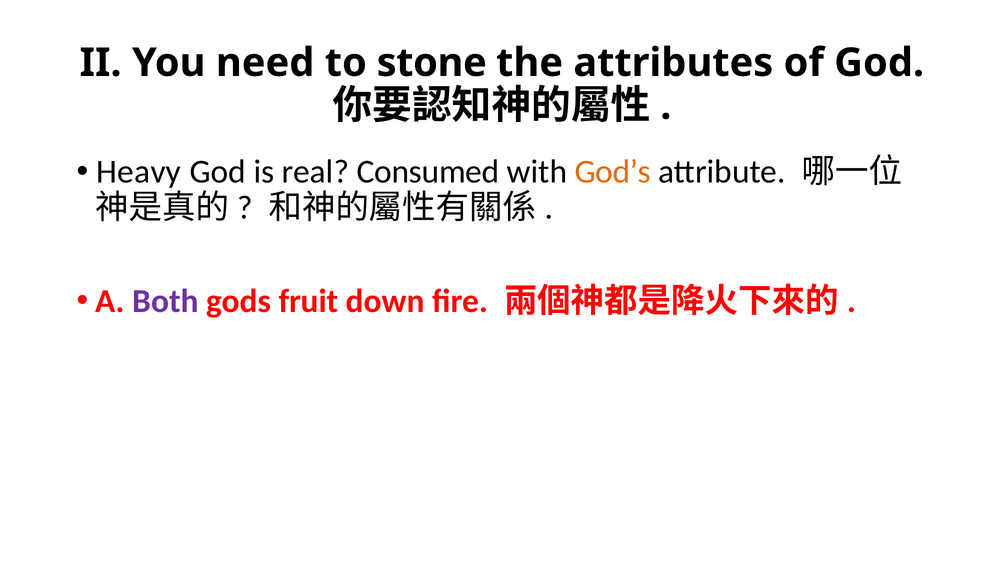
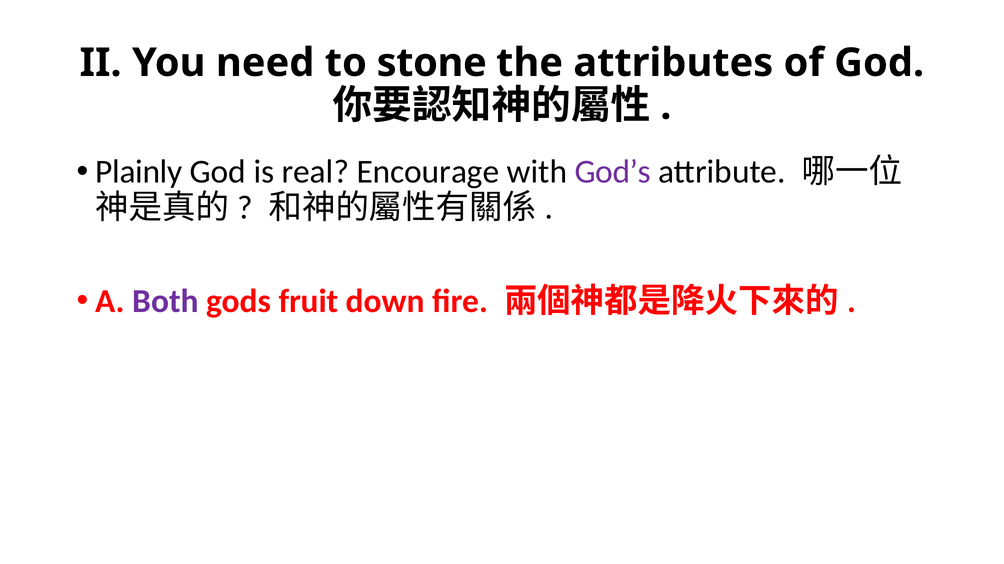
Heavy: Heavy -> Plainly (139, 172)
Consumed: Consumed -> Encourage (428, 172)
God’s colour: orange -> purple (613, 172)
